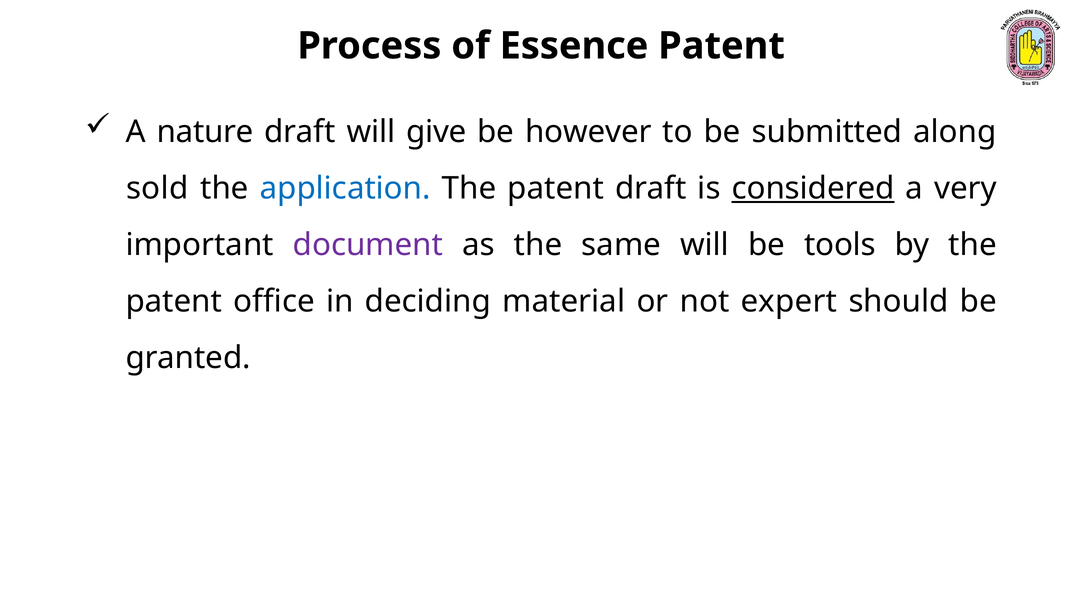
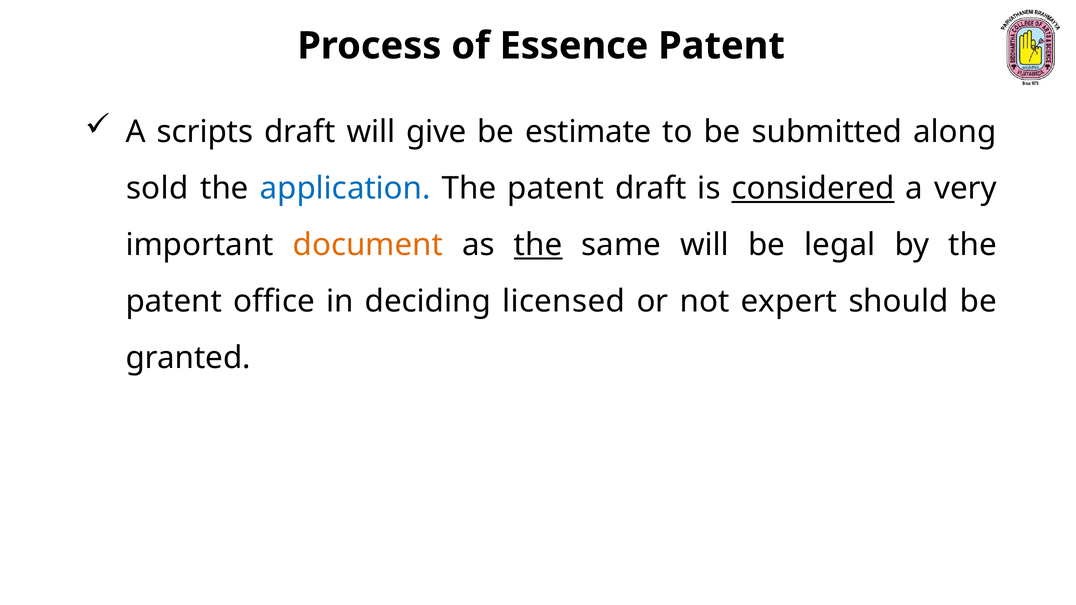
nature: nature -> scripts (205, 132)
however: however -> estimate (588, 132)
document colour: purple -> orange (368, 245)
the underline: none -> present (538, 245)
tools: tools -> legal (840, 245)
material: material -> licensed (564, 302)
